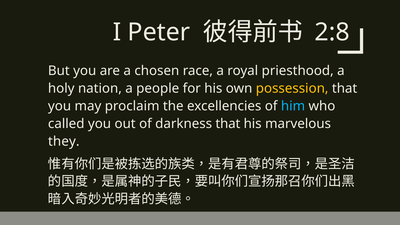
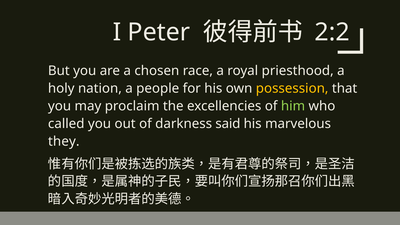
2:8: 2:8 -> 2:2 (332, 32)
him colour: light blue -> light green (293, 106)
darkness that: that -> said (228, 124)
